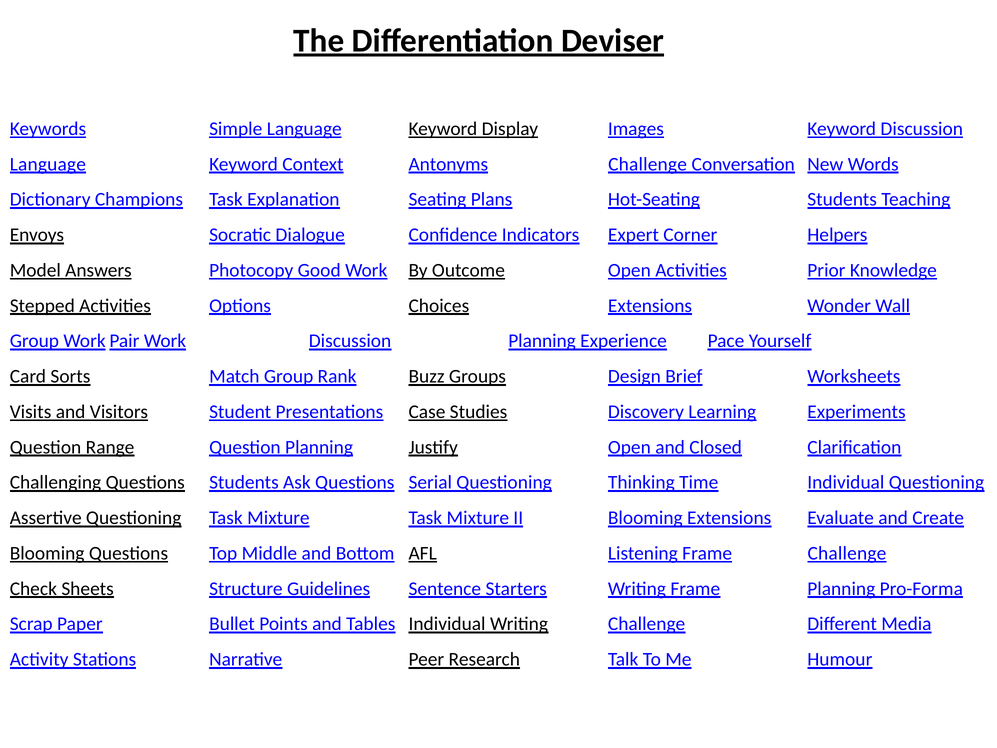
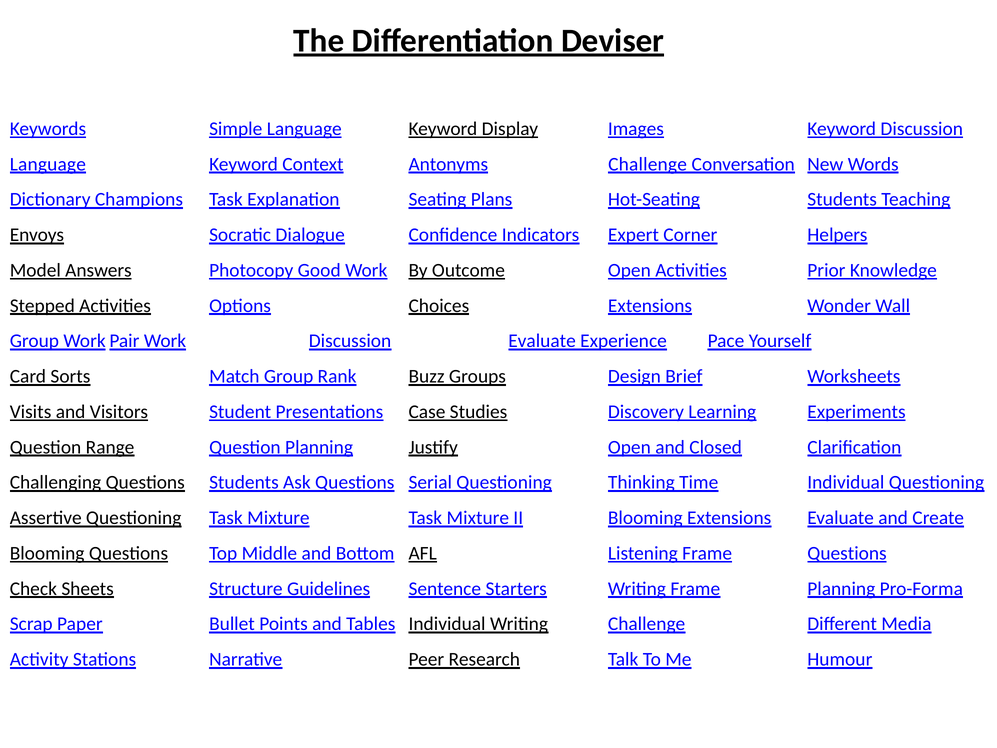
Discussion Planning: Planning -> Evaluate (542, 341)
Frame Challenge: Challenge -> Questions (847, 553)
